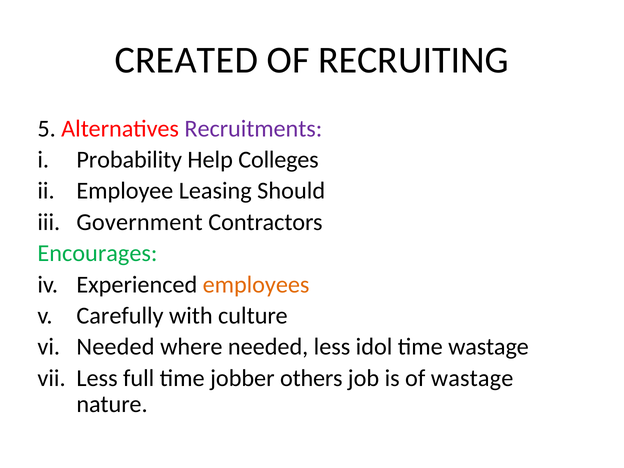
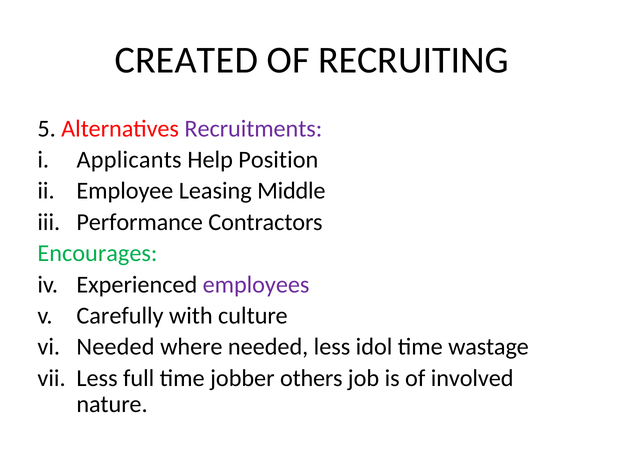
Probability: Probability -> Applicants (129, 160)
Colleges: Colleges -> Position (278, 160)
Should: Should -> Middle (291, 191)
Government: Government -> Performance (140, 222)
employees colour: orange -> purple (256, 285)
of wastage: wastage -> involved (472, 378)
